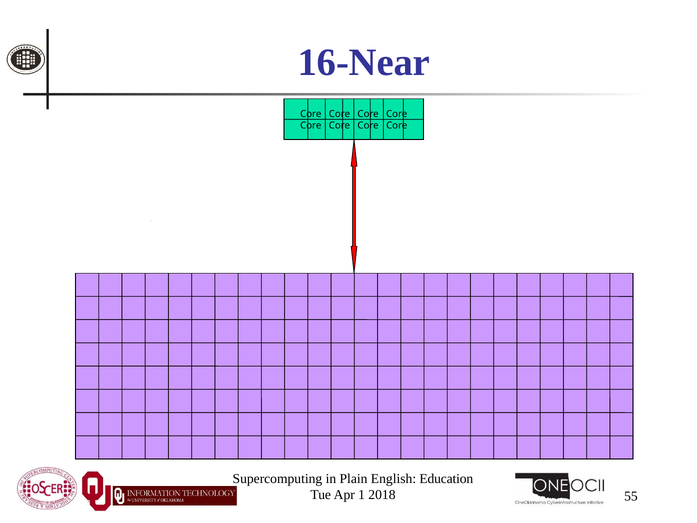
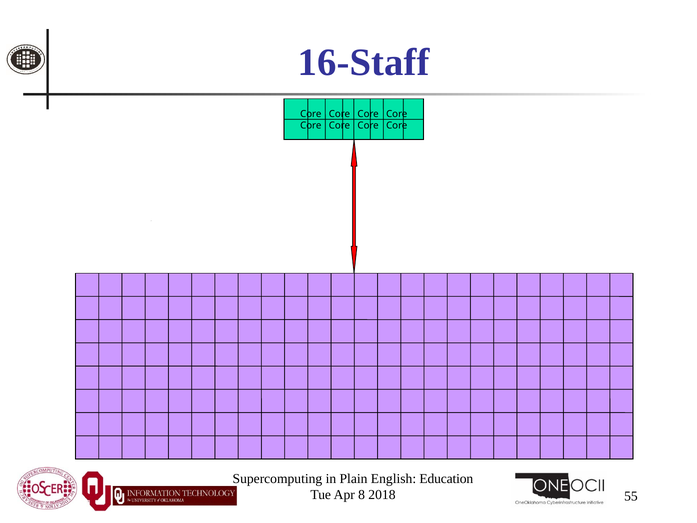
16-Near: 16-Near -> 16-Staff (364, 62)
1: 1 -> 8 (362, 495)
